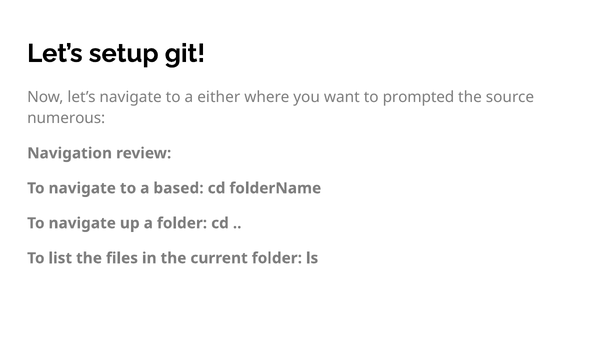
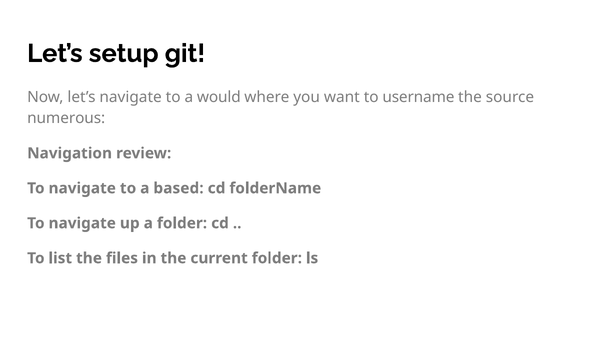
either: either -> would (219, 97)
prompted: prompted -> username (418, 97)
